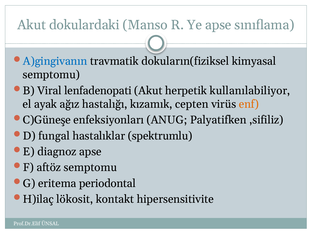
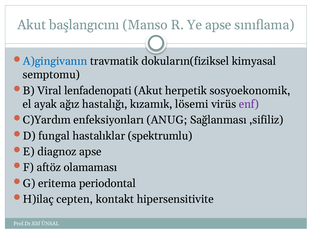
dokulardaki: dokulardaki -> başlangıcını (84, 25)
kullanılabiliyor: kullanılabiliyor -> sosyoekonomik (250, 91)
cepten: cepten -> lösemi (192, 104)
enf colour: orange -> purple (249, 104)
C)Güneşe: C)Güneşe -> C)Yardım (47, 120)
Palyatifken: Palyatifken -> Sağlanması (218, 120)
aftöz semptomu: semptomu -> olamaması (90, 168)
lökosit: lökosit -> cepten (75, 199)
